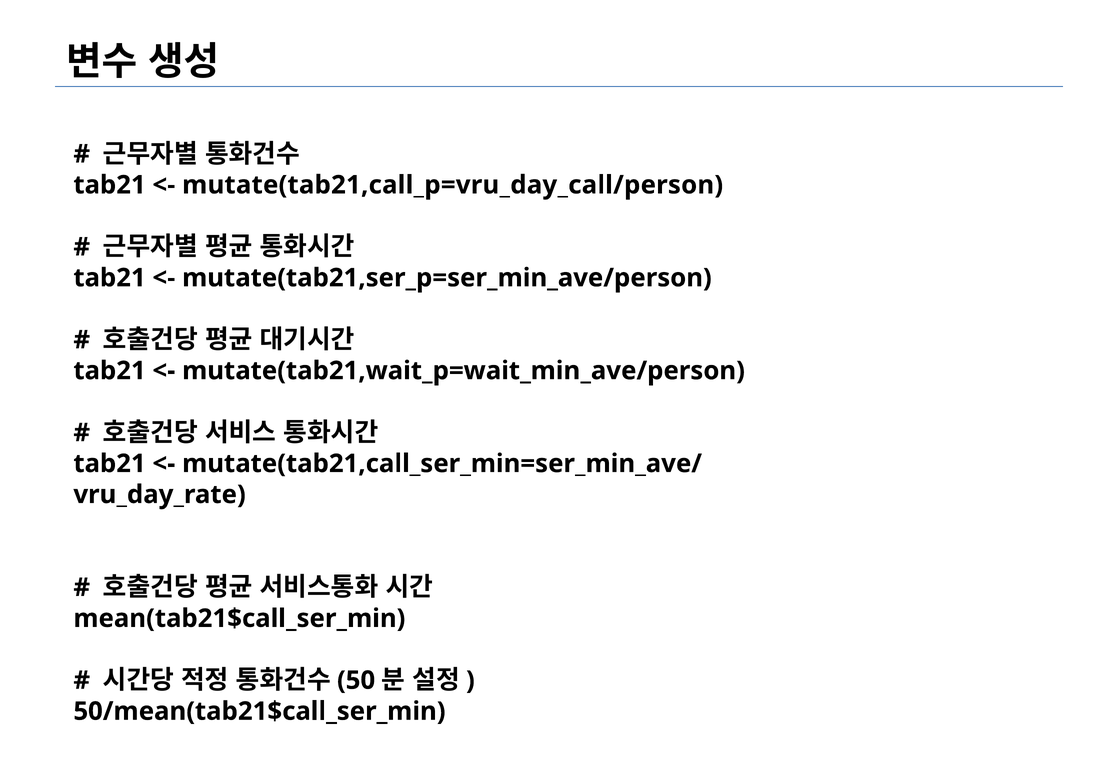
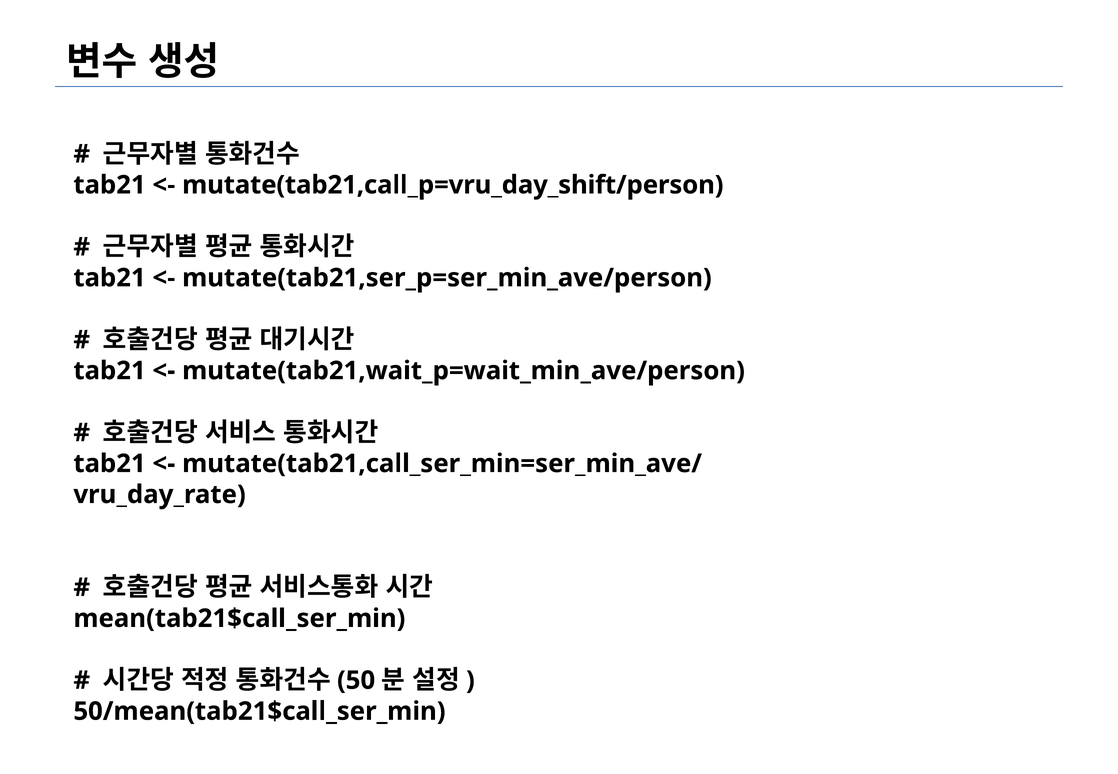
mutate(tab21,call_p=vru_day_call/person: mutate(tab21,call_p=vru_day_call/person -> mutate(tab21,call_p=vru_day_shift/person (453, 185)
